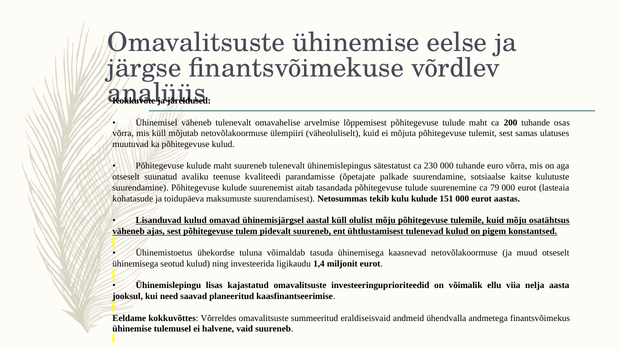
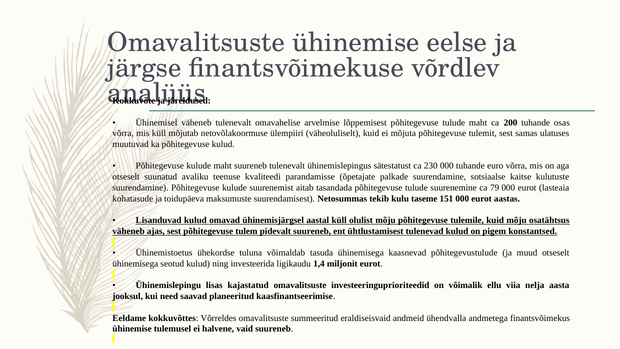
kulu kulude: kulude -> taseme (424, 198)
kaasnevad netovõlakoormuse: netovõlakoormuse -> põhitegevustulude (464, 253)
